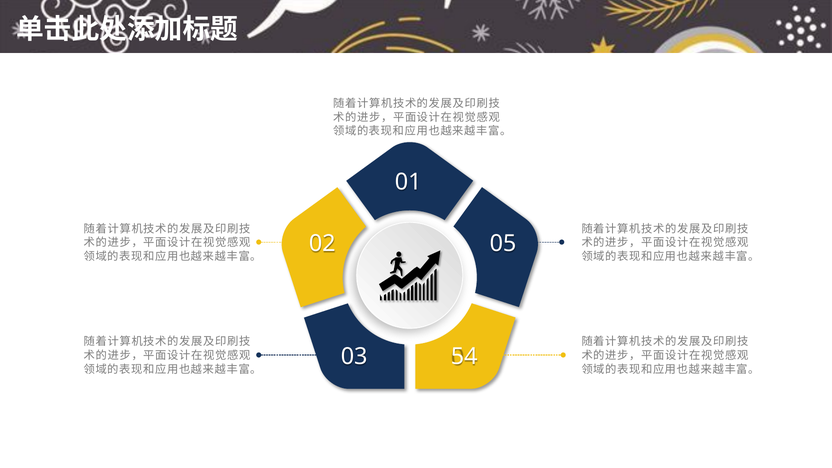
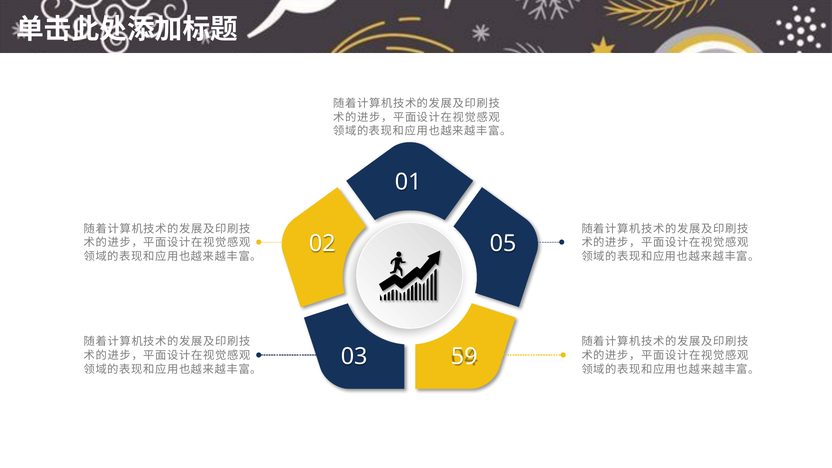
54: 54 -> 59 (464, 357)
